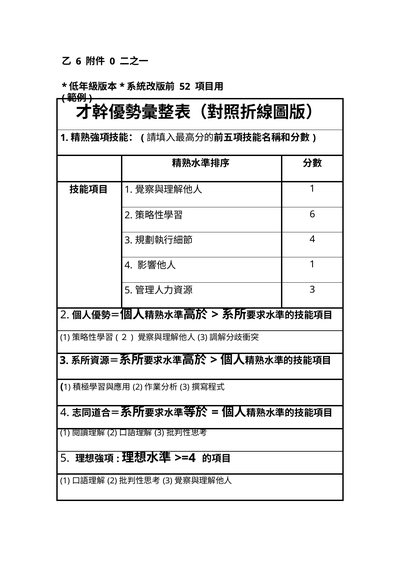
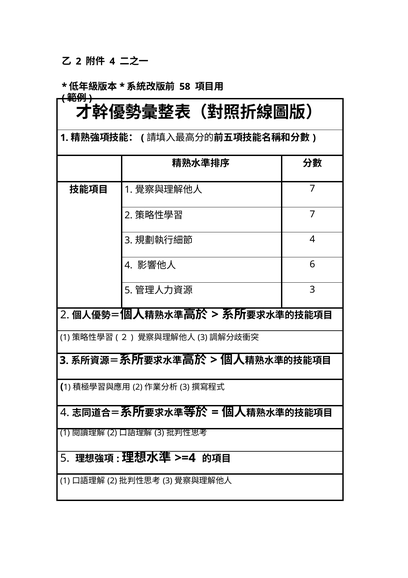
6: 6 -> 2 (79, 61)
0: 0 -> 4 (112, 61)
52: 52 -> 58 (185, 87)
1: 1 -> 7 (312, 189)
6: 6 -> 7 (312, 214)
1: 1 -> 6 (312, 264)
